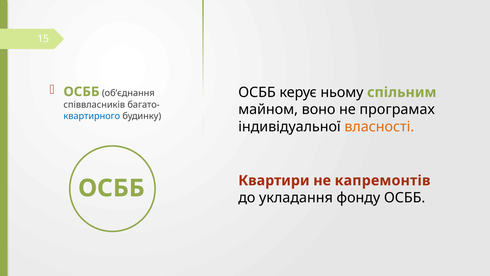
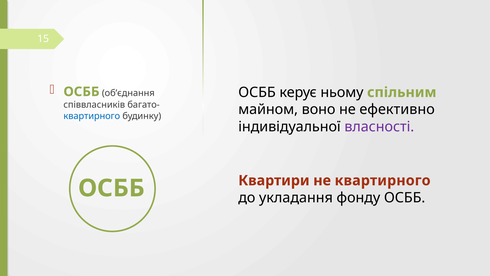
програмах: програмах -> ефективно (397, 109)
власності colour: orange -> purple (379, 126)
не капремонтів: капремонтів -> квартирного (383, 180)
